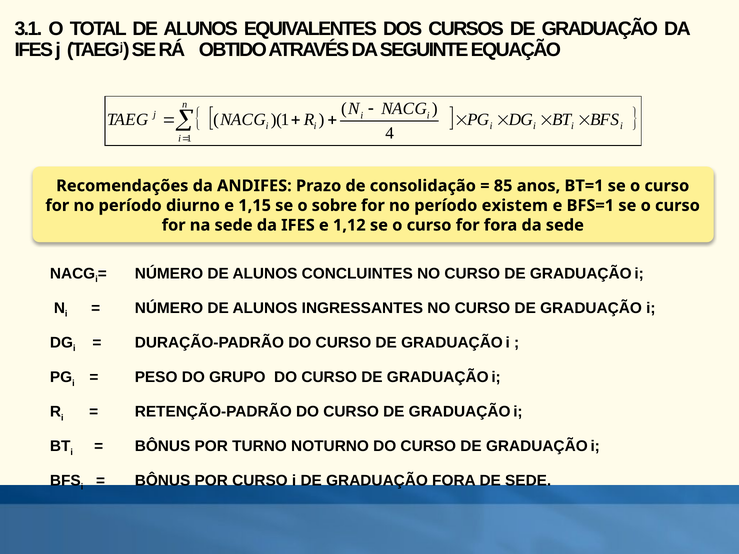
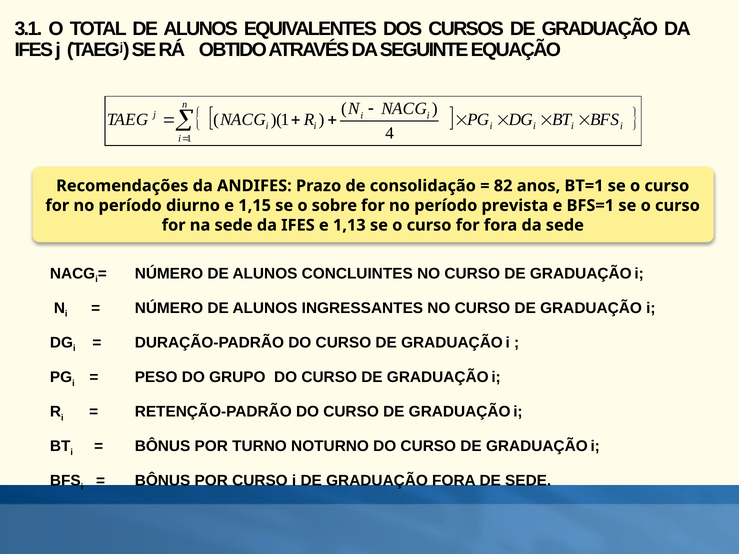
85: 85 -> 82 (503, 186)
existem: existem -> prevista (515, 206)
1,12: 1,12 -> 1,13 (349, 225)
